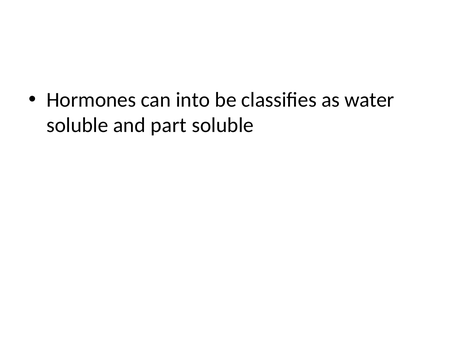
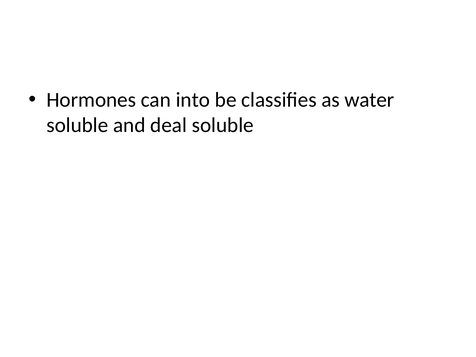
part: part -> deal (169, 125)
